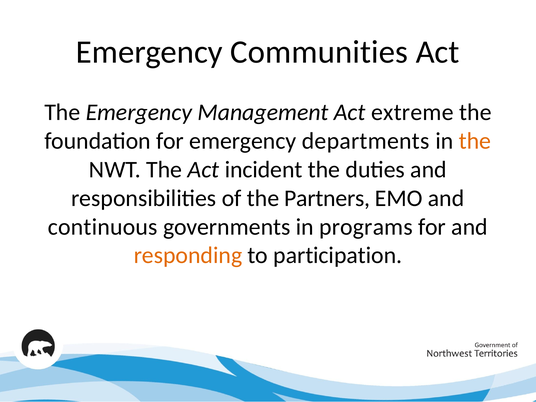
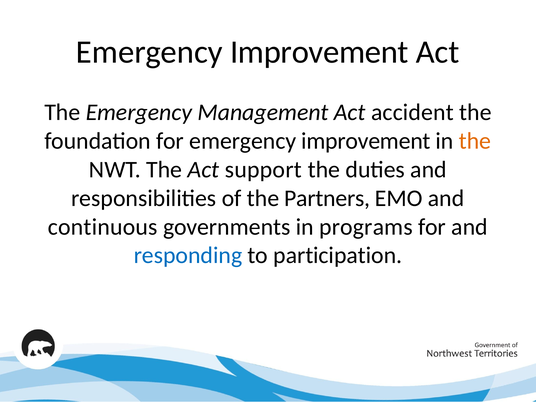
Communities: Communities -> Improvement (319, 52)
extreme: extreme -> accident (412, 112)
for emergency departments: departments -> improvement (366, 141)
incident: incident -> support (263, 170)
responding colour: orange -> blue (188, 255)
